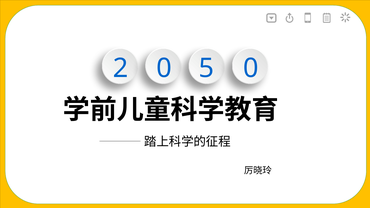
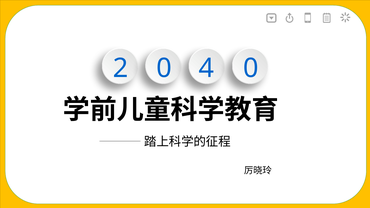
5: 5 -> 4 (206, 68)
